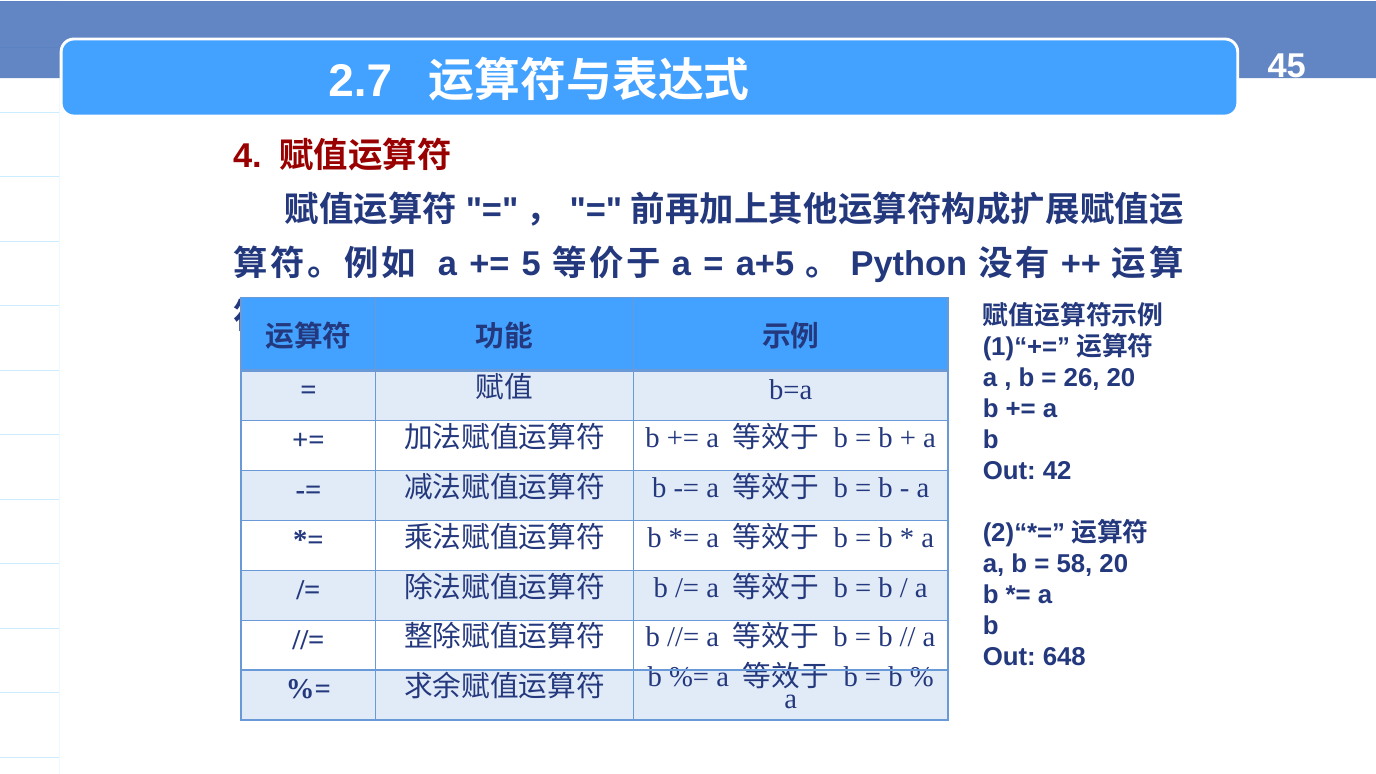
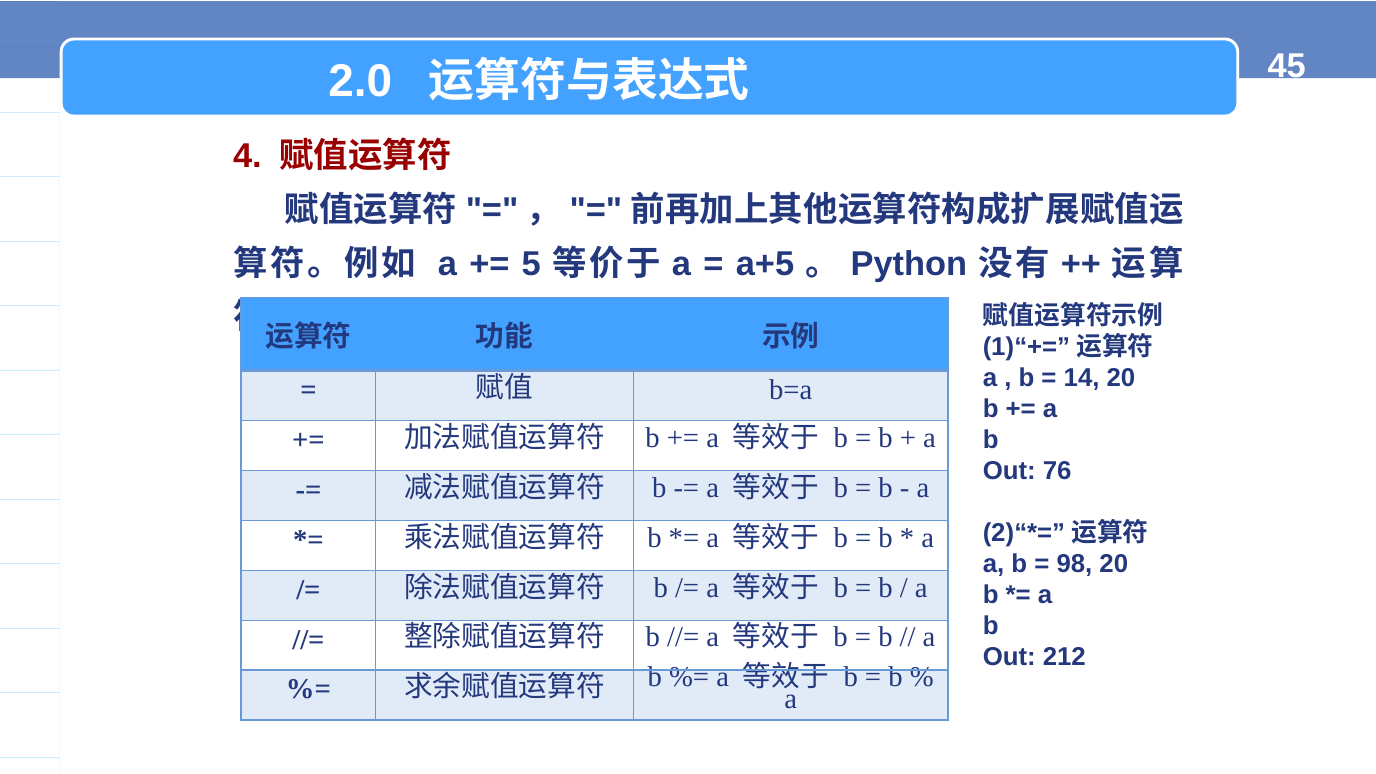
2.7: 2.7 -> 2.0 (360, 81)
26: 26 -> 14 (1082, 378)
42: 42 -> 76 (1057, 471)
58: 58 -> 98 (1074, 564)
648: 648 -> 212 (1064, 657)
